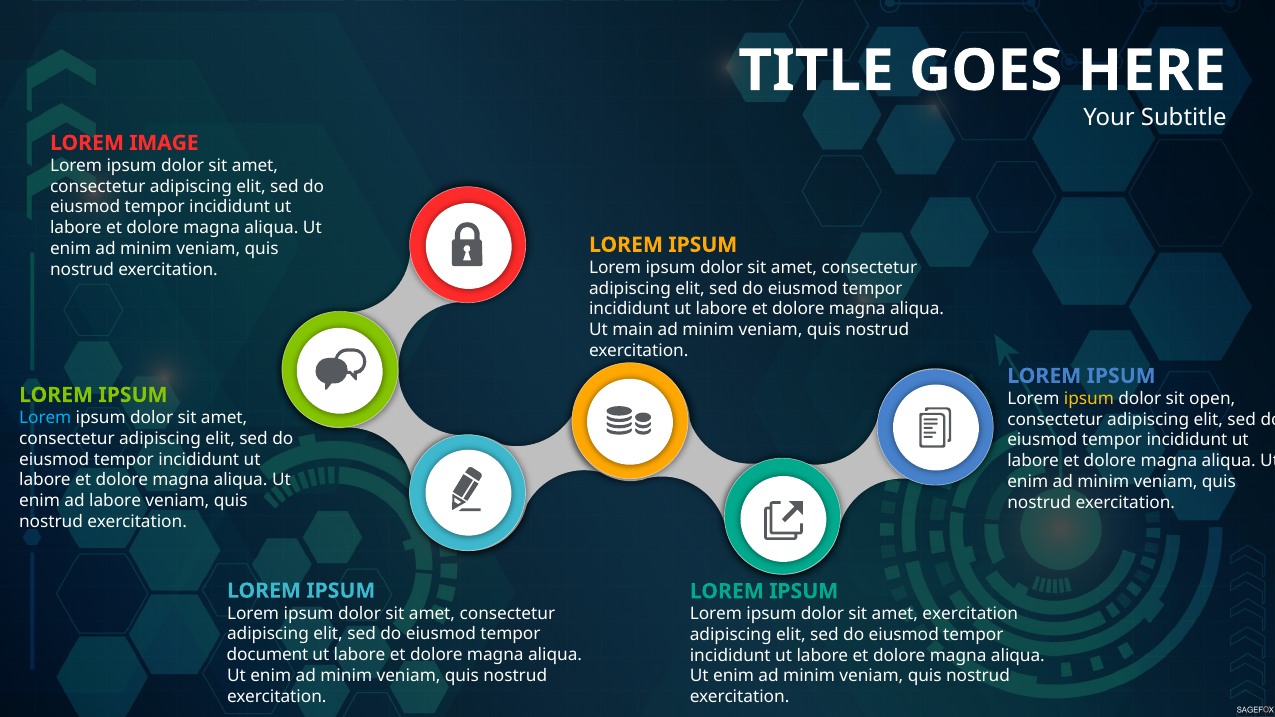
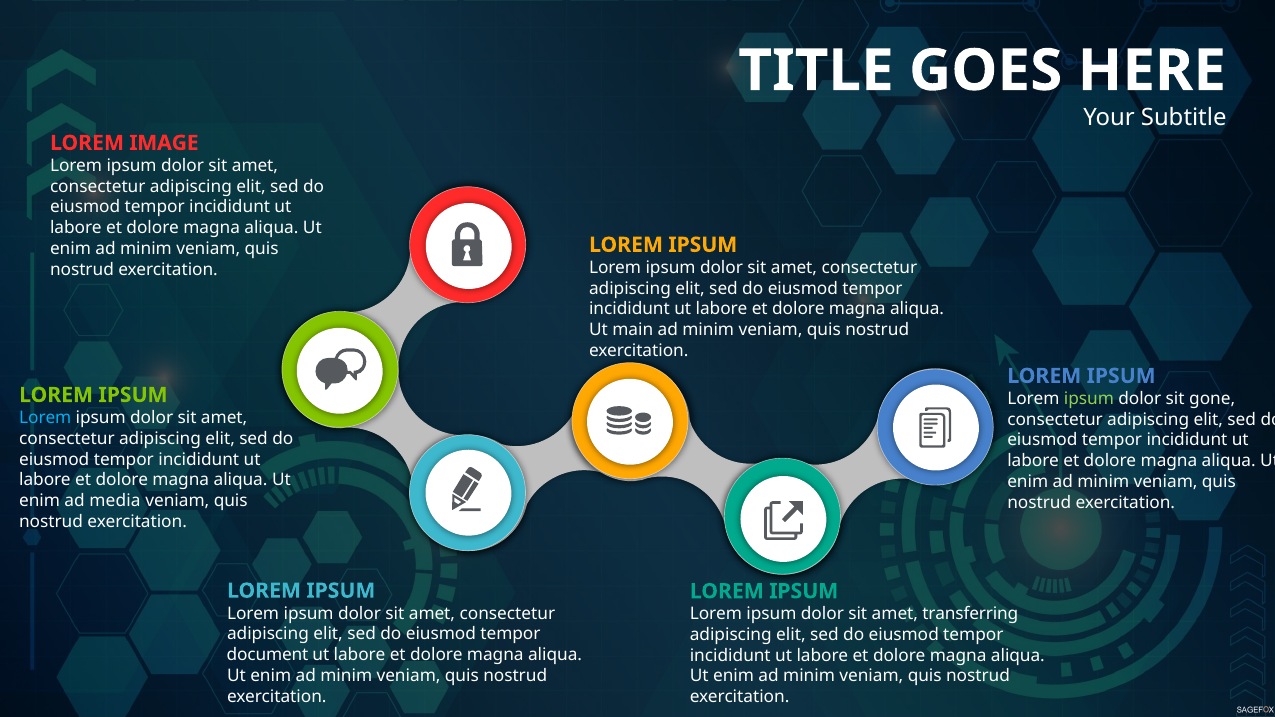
ipsum colour: yellow -> light green (1089, 399)
open: open -> gone (1212, 399)
ad labore: labore -> media (115, 501)
amet exercitation: exercitation -> transferring (970, 614)
